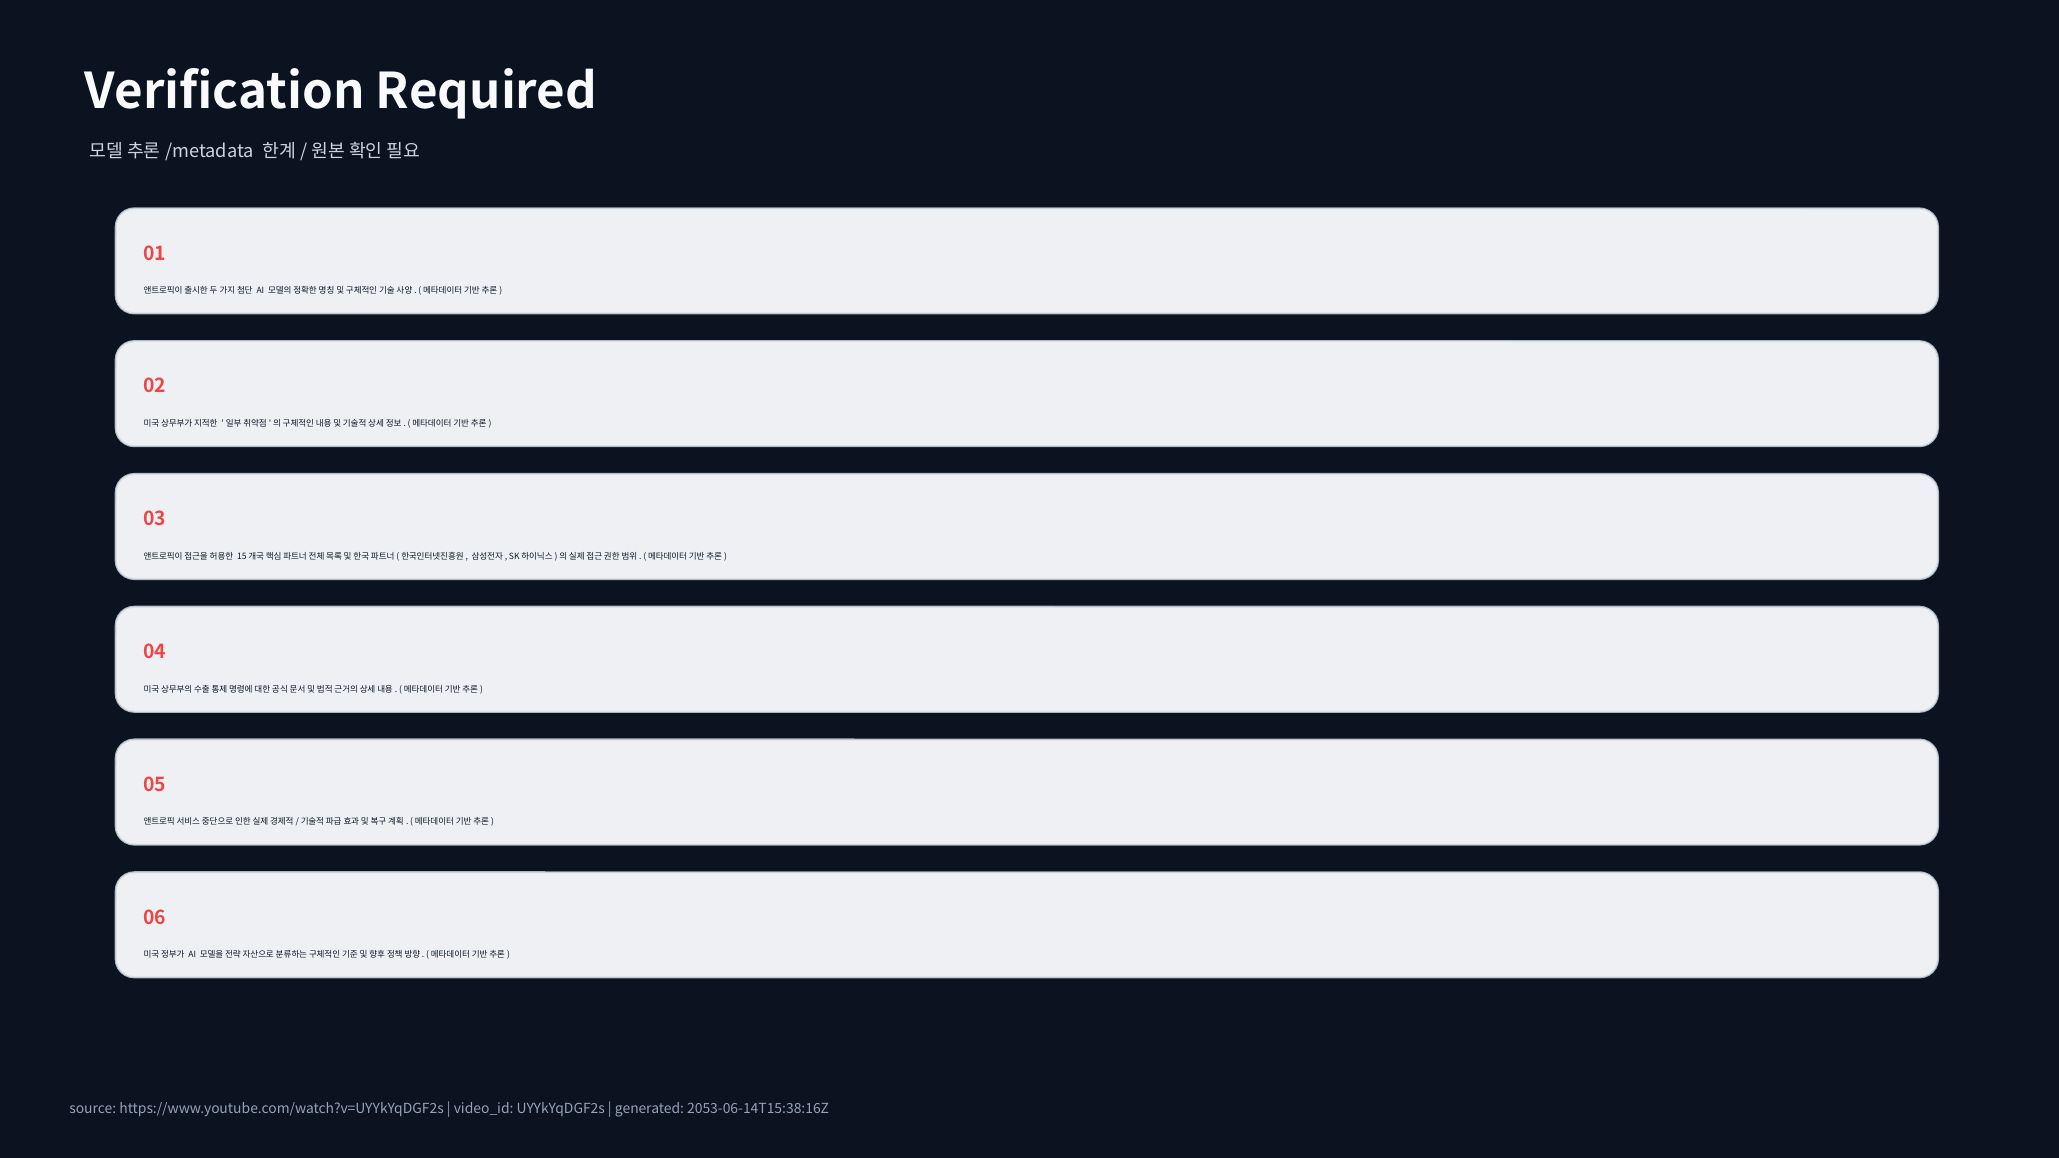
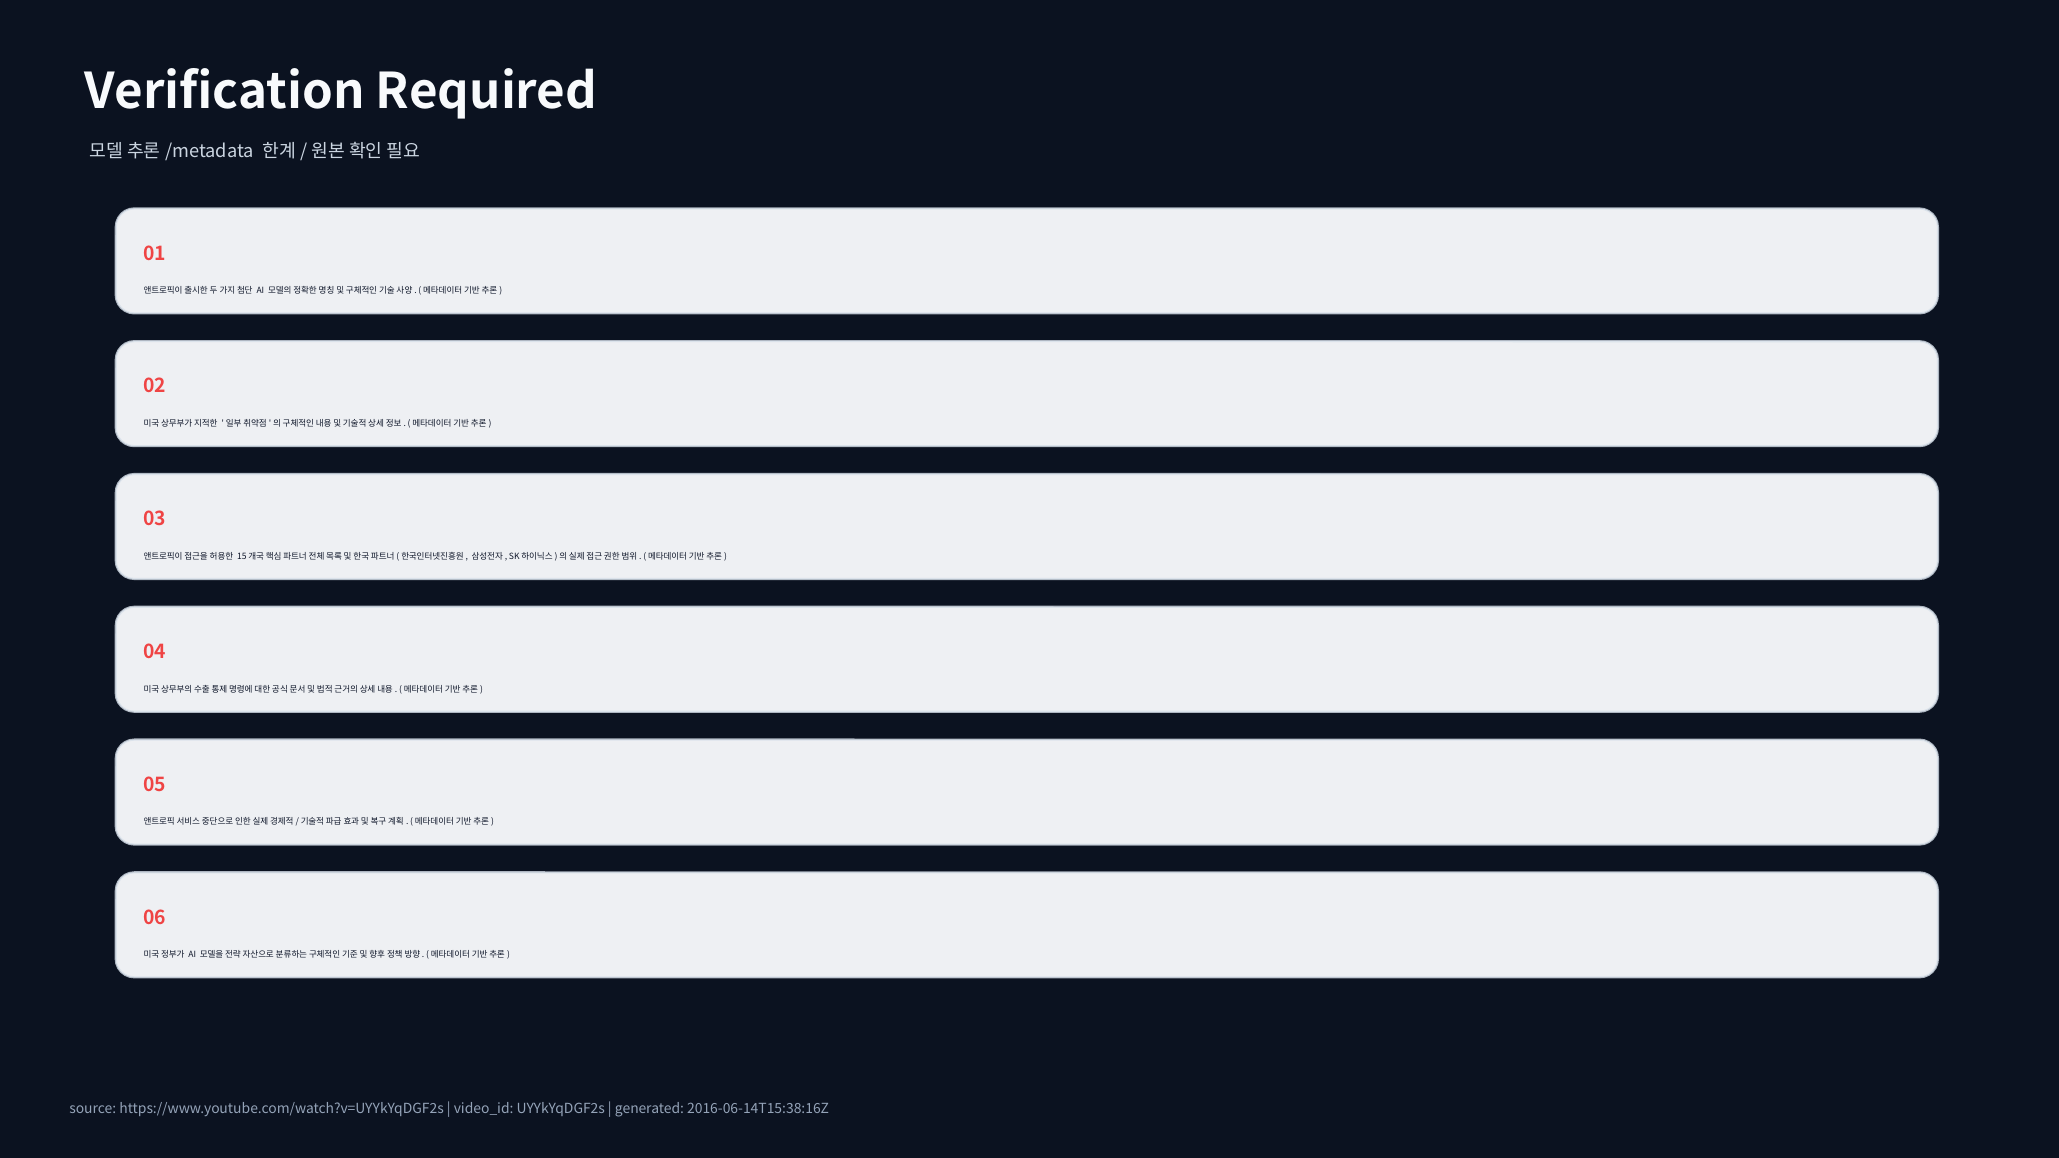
2053-06-14T15:38:16Z: 2053-06-14T15:38:16Z -> 2016-06-14T15:38:16Z (758, 1109)
